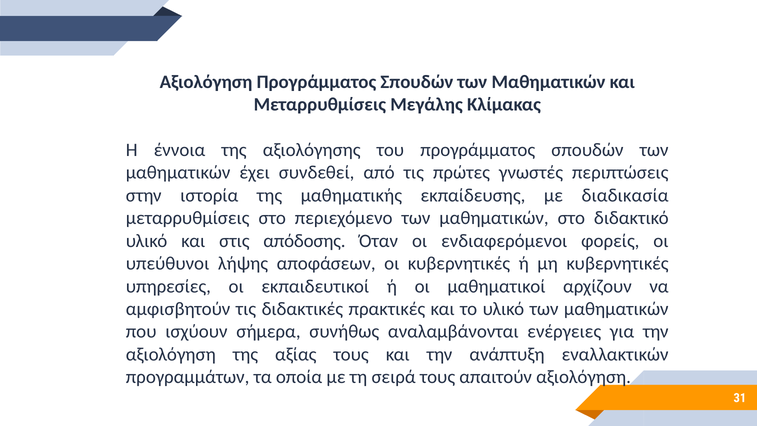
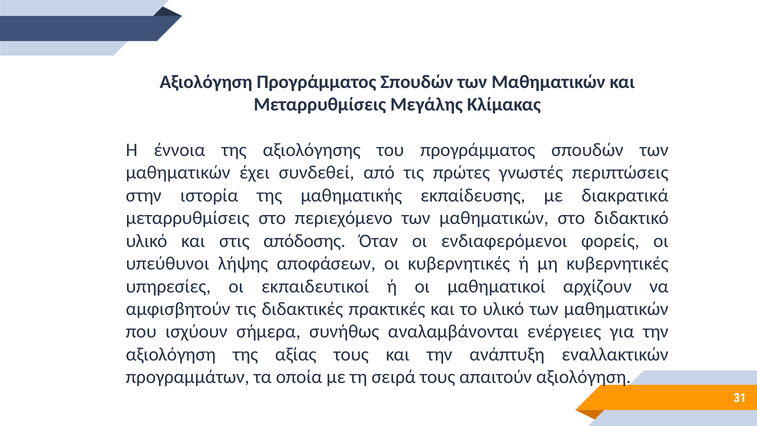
διαδικασία: διαδικασία -> διακρατικά (625, 195)
